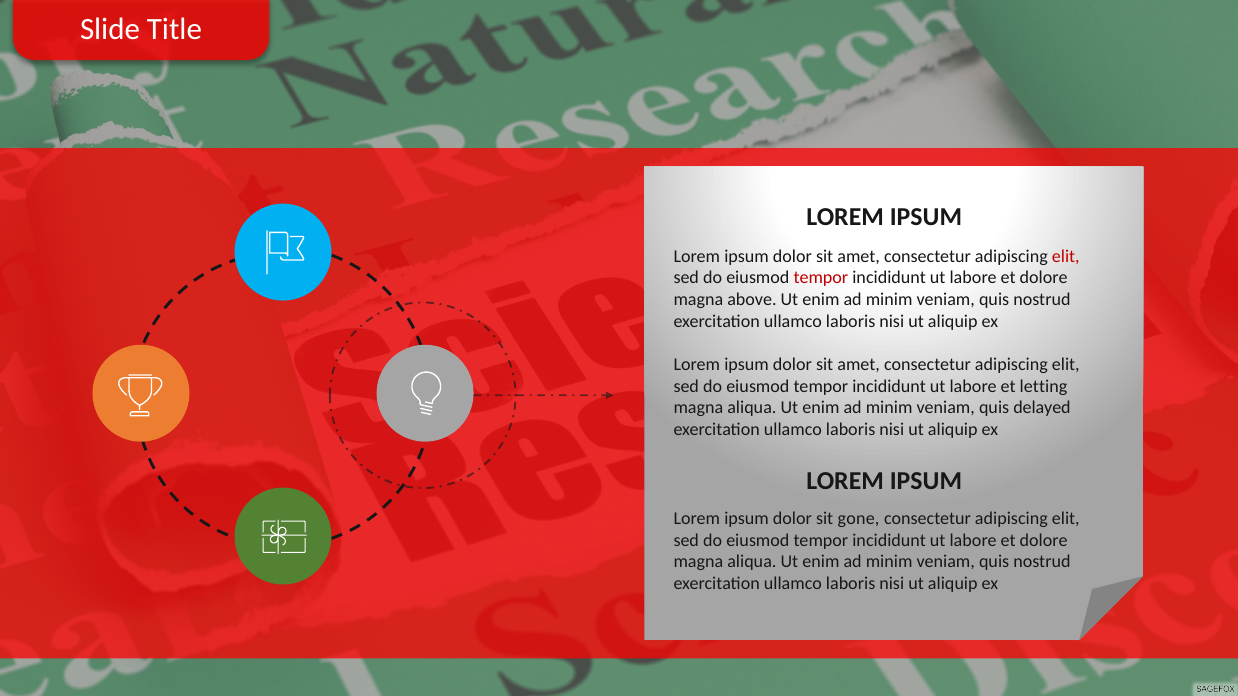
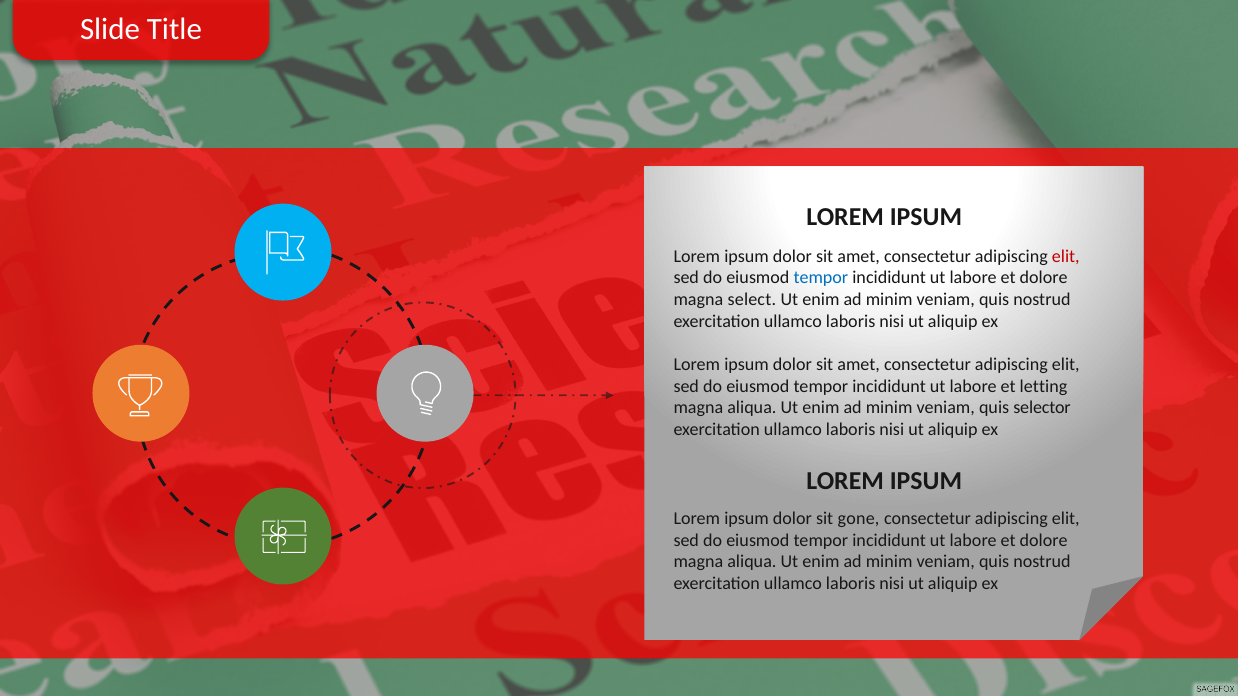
tempor colour: red -> blue (821, 278)
above: above -> select (752, 300)
delayed: delayed -> selector (1042, 408)
